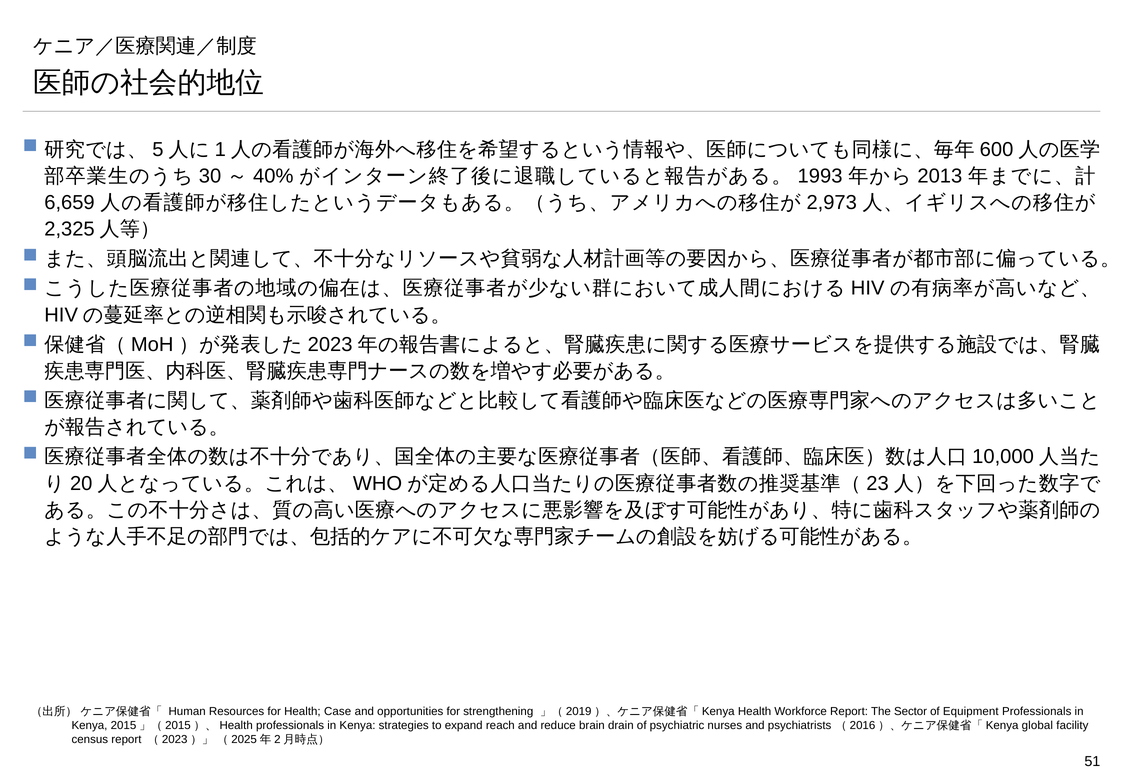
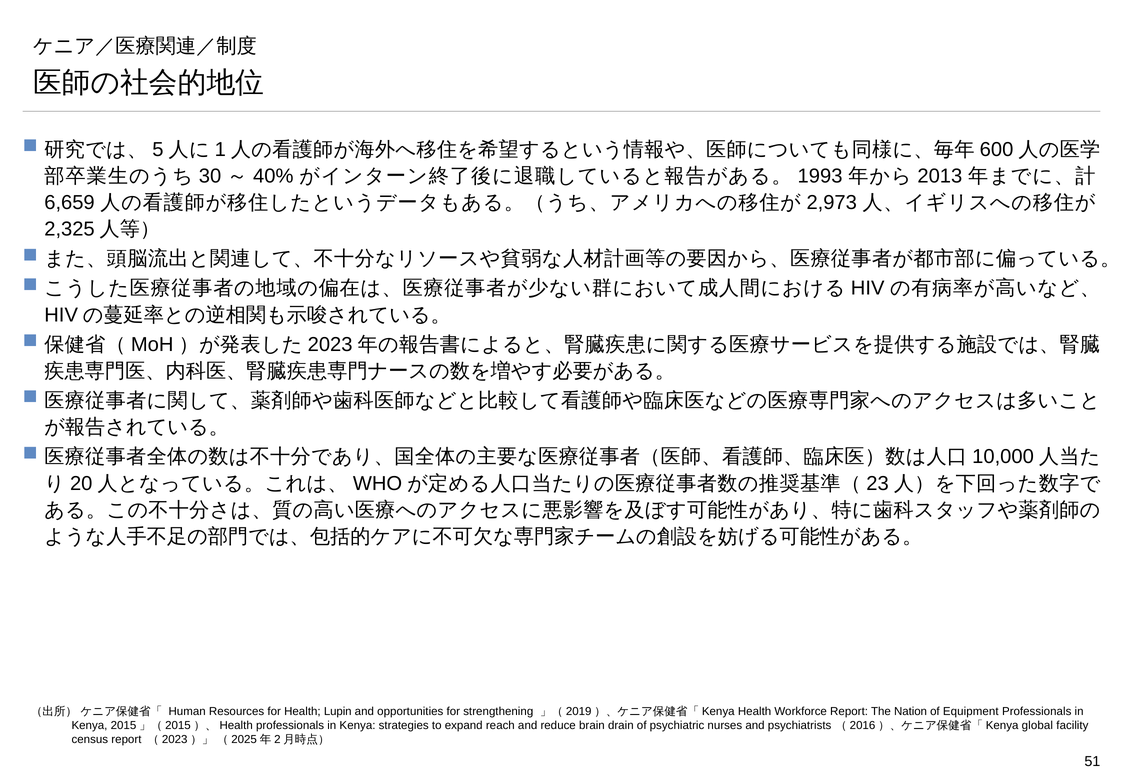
Case: Case -> Lupin (338, 711)
Sector: Sector -> Nation (911, 711)
